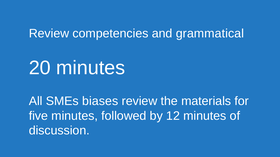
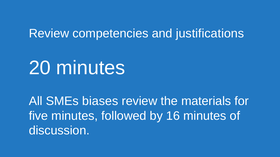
grammatical: grammatical -> justifications (210, 33)
12: 12 -> 16 (173, 116)
